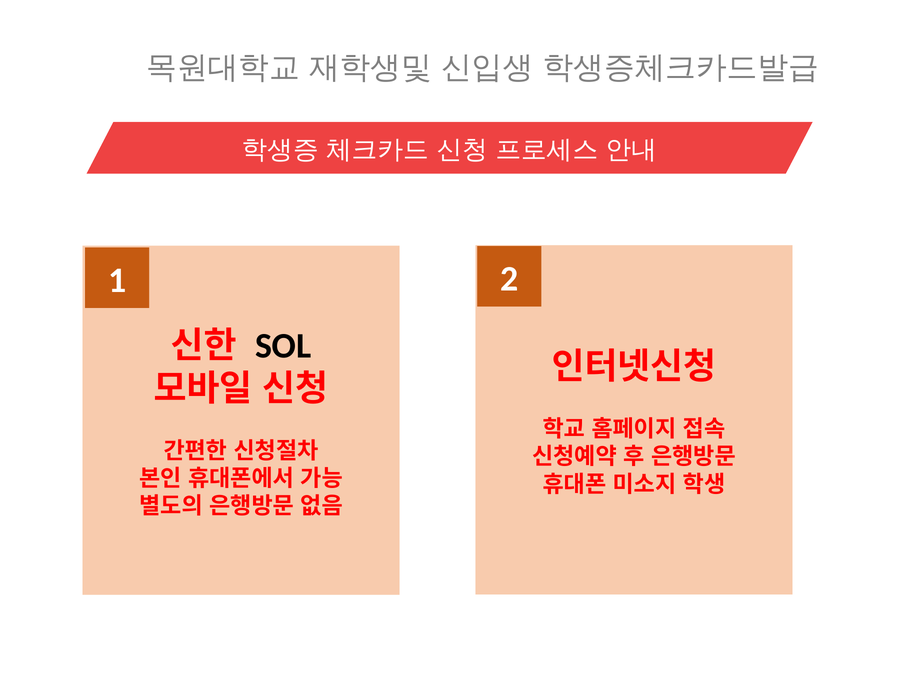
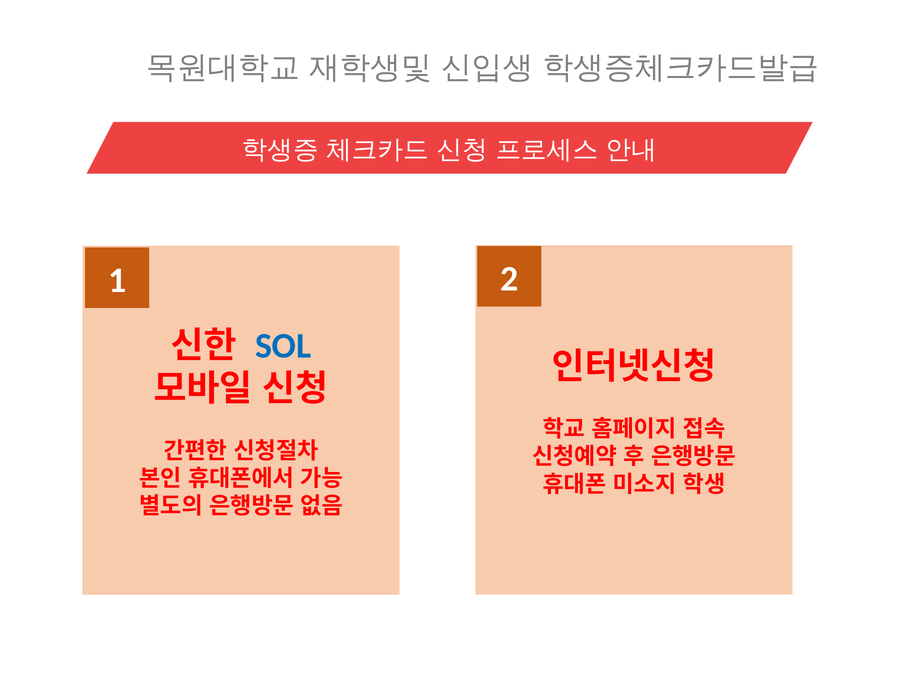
SOL colour: black -> blue (283, 346)
